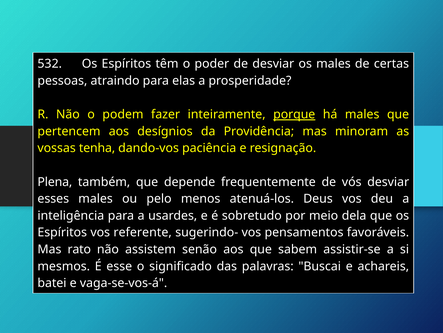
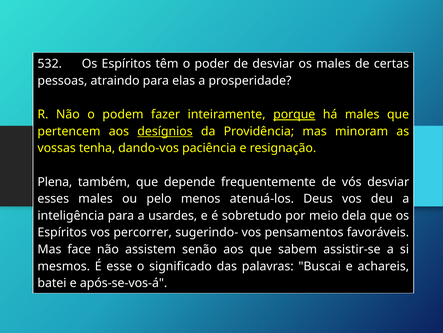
desígnios underline: none -> present (165, 131)
referente: referente -> percorrer (143, 232)
rato: rato -> face (79, 249)
vaga-se-vos-á: vaga-se-vos-á -> após-se-vos-á (124, 283)
